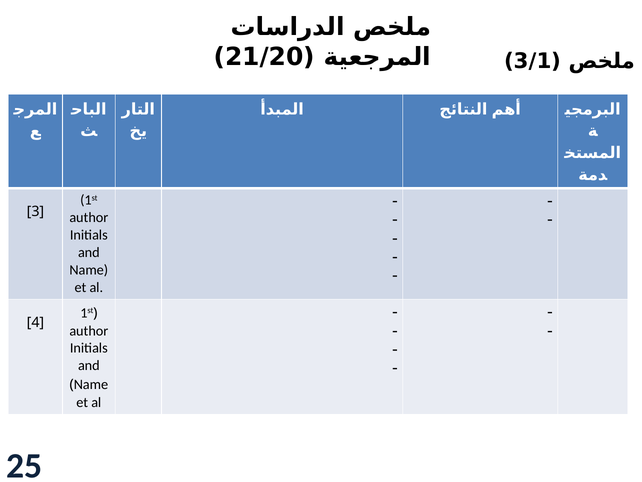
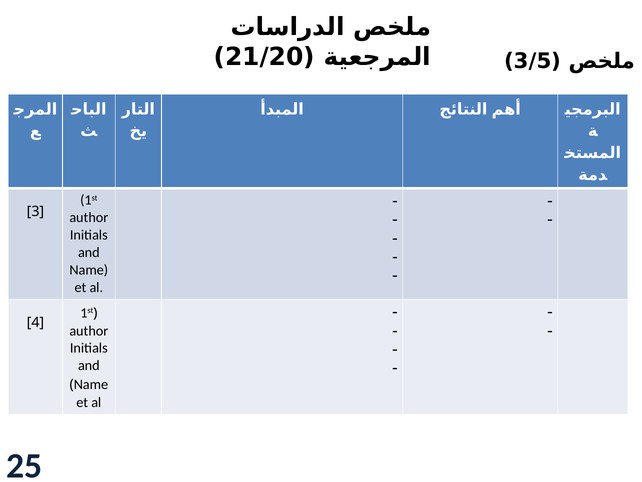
3/1: 3/1 -> 3/5 (533, 61)
